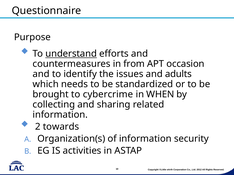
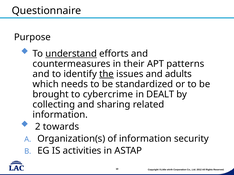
from: from -> their (134, 64)
occasion: occasion -> patterns (185, 64)
the underline: none -> present (107, 74)
WHEN: WHEN -> DEALT (160, 95)
